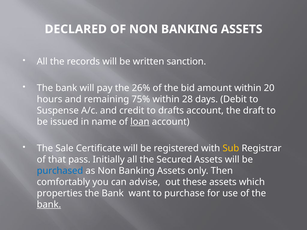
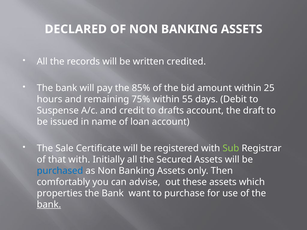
sanction: sanction -> credited (186, 62)
26%: 26% -> 85% (141, 88)
20: 20 -> 25 (269, 88)
28: 28 -> 55 (187, 99)
loan underline: present -> none (140, 122)
Sub colour: yellow -> light green (231, 148)
that pass: pass -> with (79, 160)
